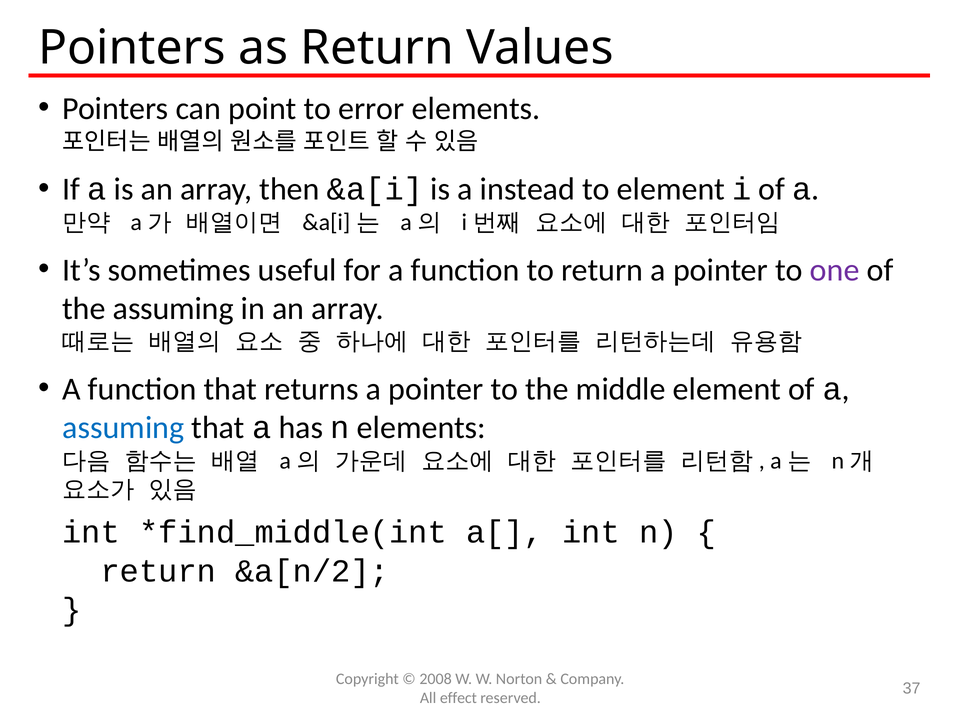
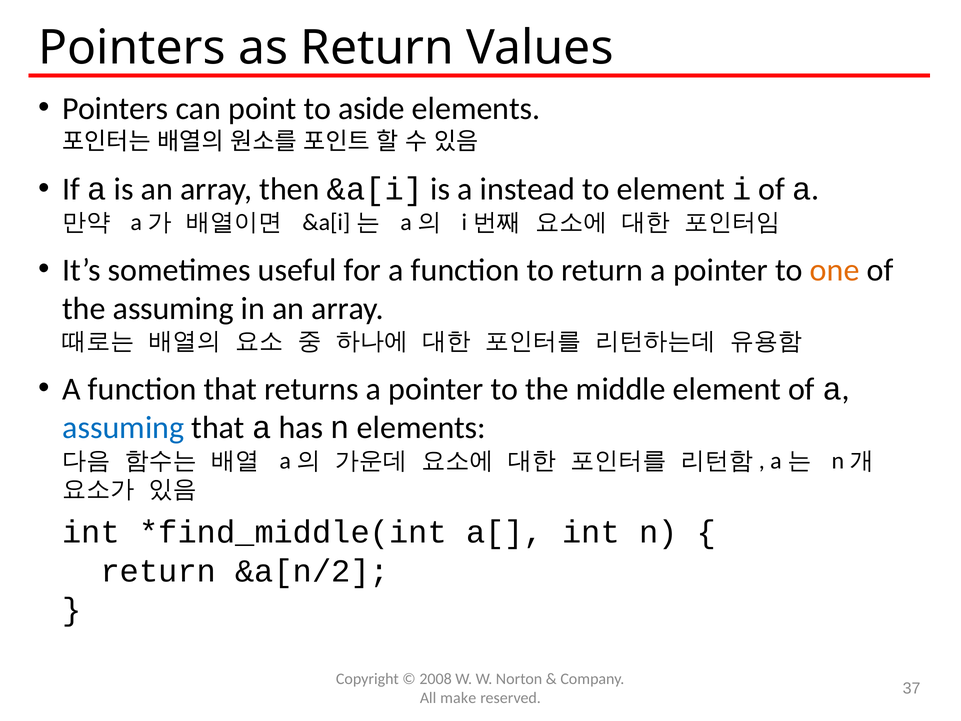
error: error -> aside (372, 109)
one colour: purple -> orange (835, 270)
effect: effect -> make (458, 698)
